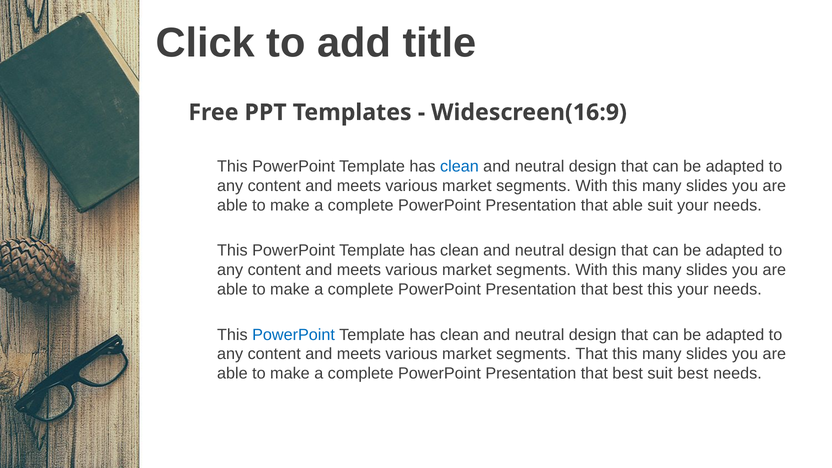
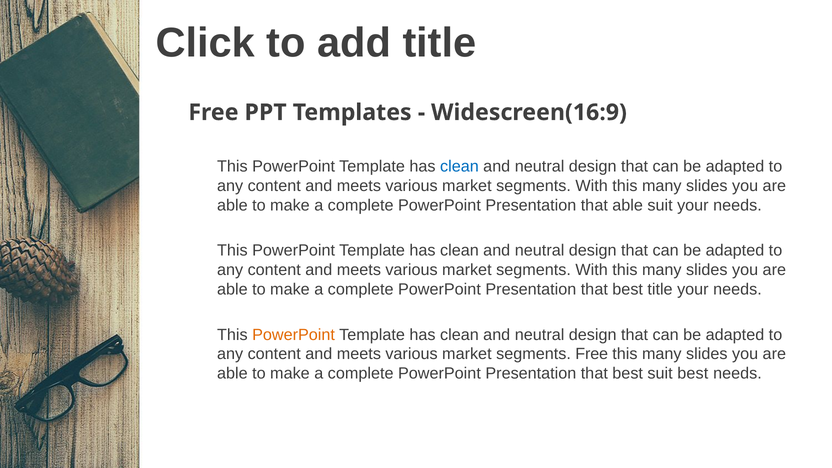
best this: this -> title (660, 289)
PowerPoint colour: blue -> orange (294, 335)
segments That: That -> Free (592, 354)
